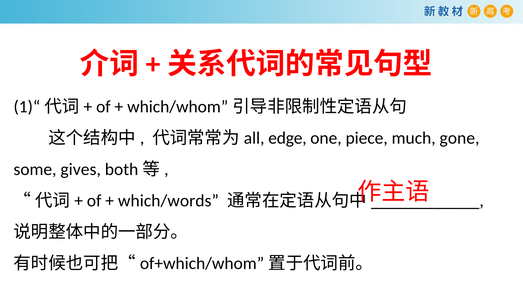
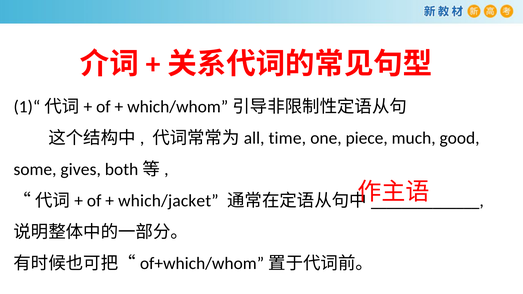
edge: edge -> time (287, 138)
gone: gone -> good (460, 138)
which/words: which/words -> which/jacket (168, 201)
